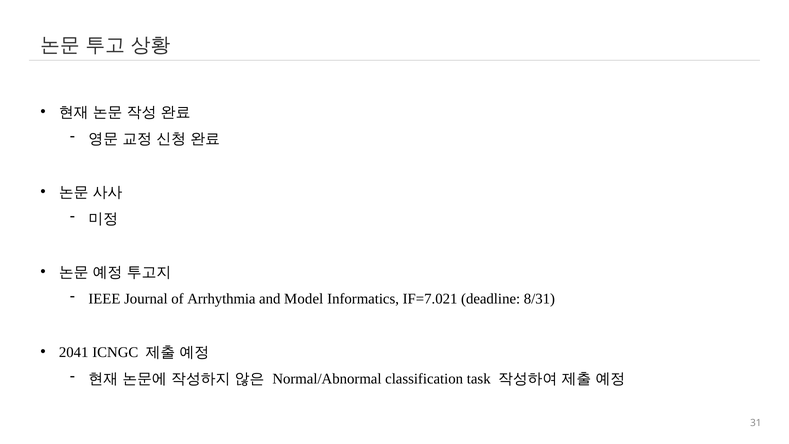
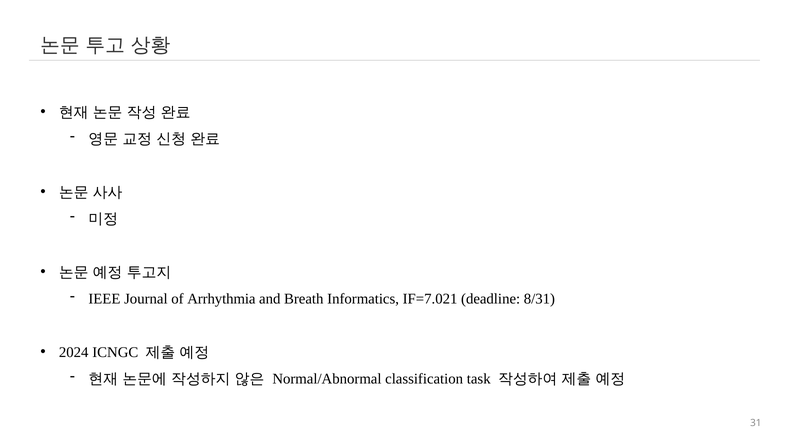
Model: Model -> Breath (304, 299)
2041: 2041 -> 2024 (74, 352)
